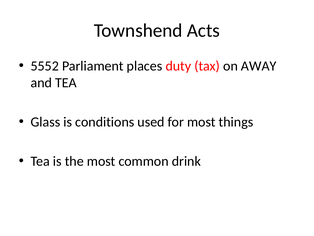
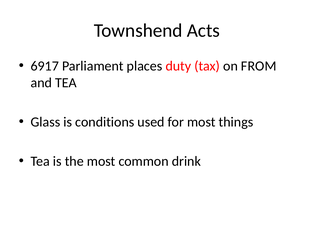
5552: 5552 -> 6917 (45, 66)
AWAY: AWAY -> FROM (259, 66)
